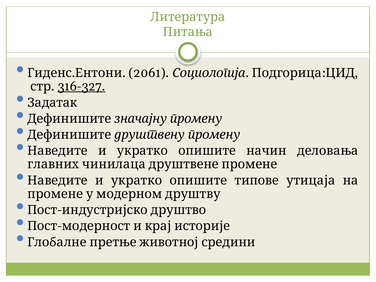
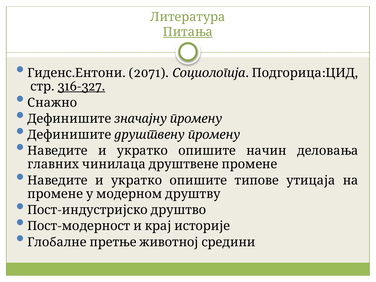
Питања underline: none -> present (188, 32)
2061: 2061 -> 2071 (149, 73)
Задатак: Задатак -> Снажно (52, 103)
